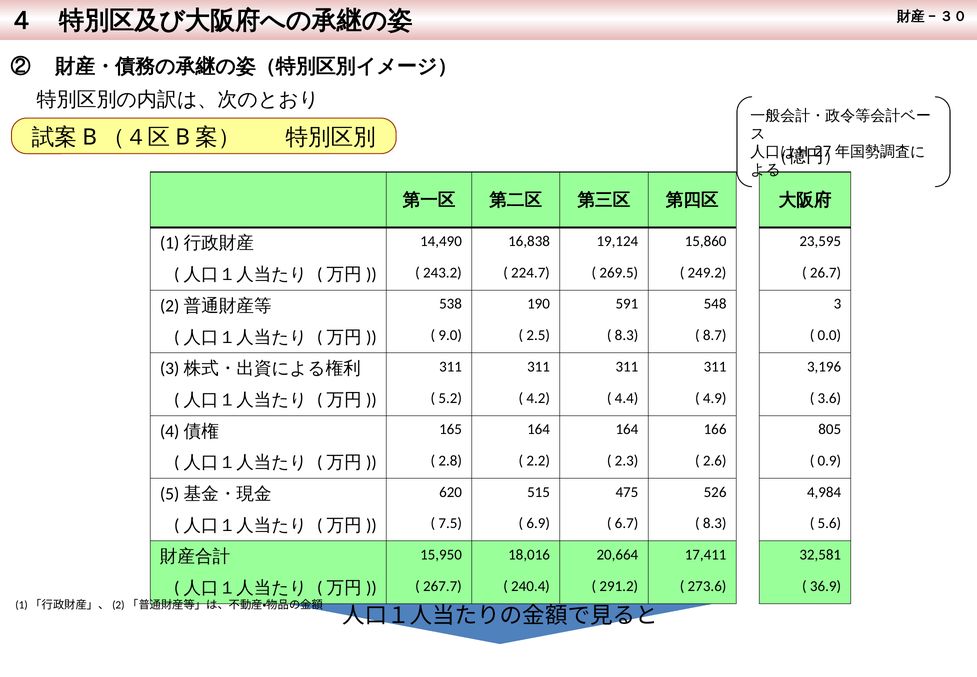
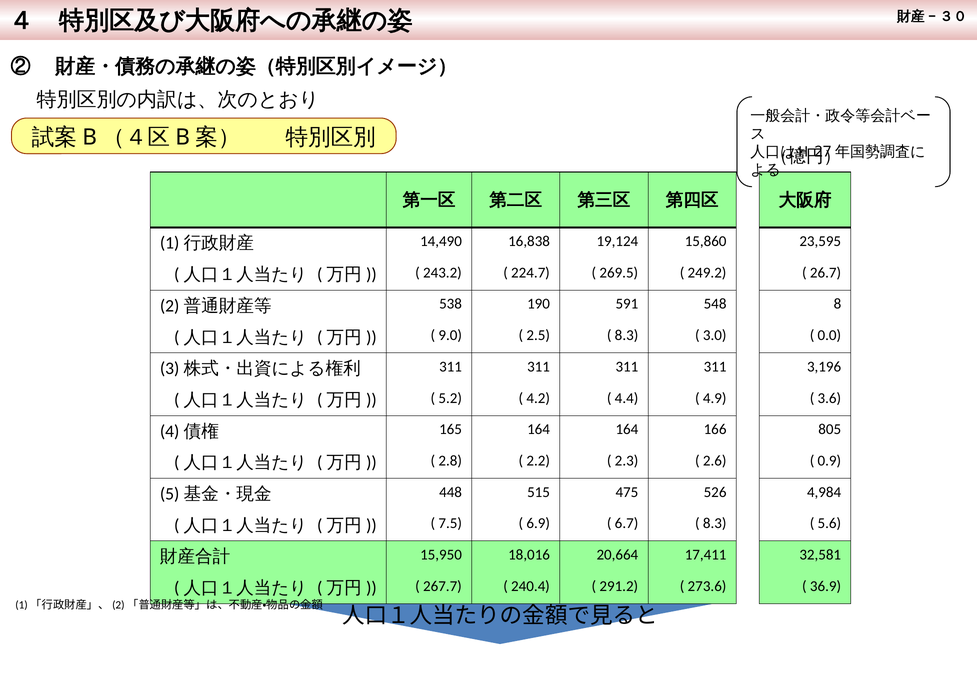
3: 3 -> 8 (837, 304)
8.7: 8.7 -> 3.0 (715, 335)
620: 620 -> 448 (451, 492)
